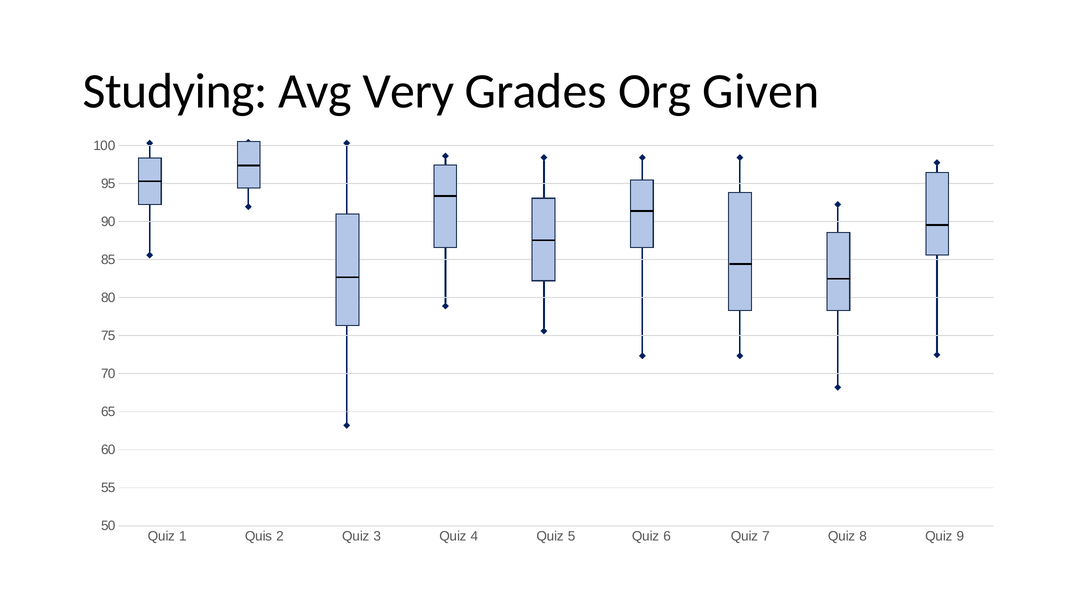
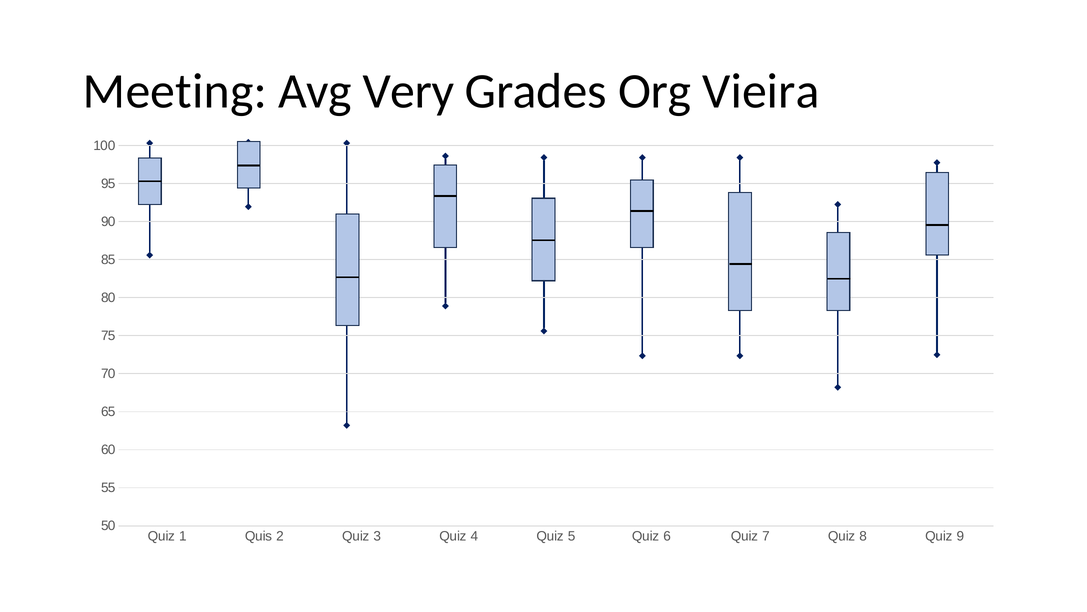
Studying: Studying -> Meeting (175, 91)
Given: Given -> Vieira (761, 91)
